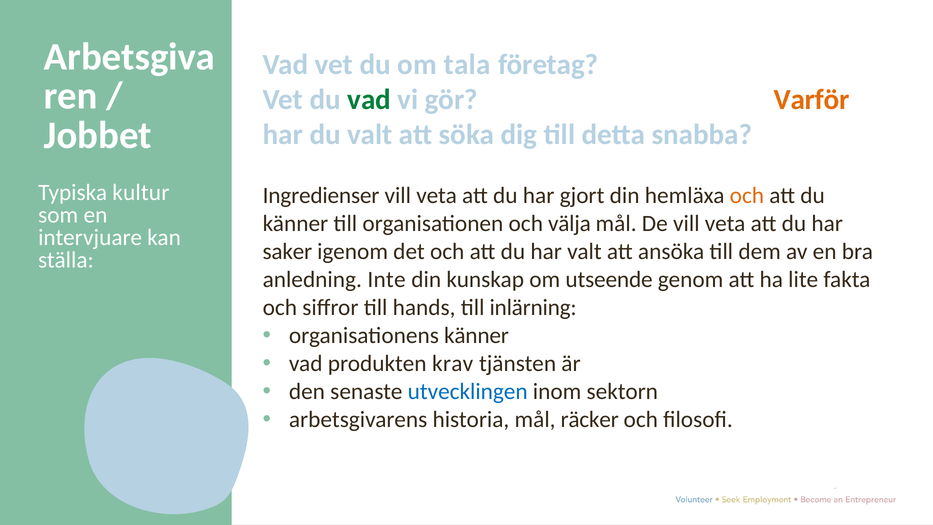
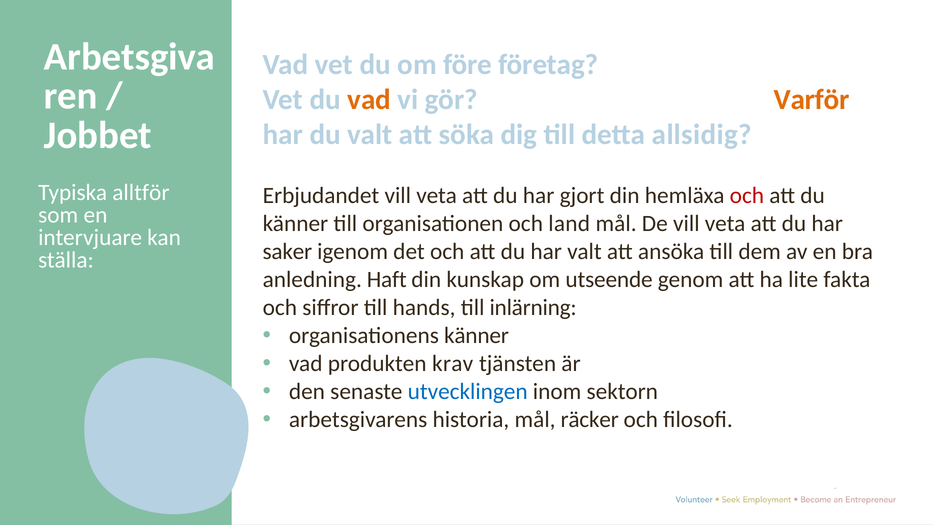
tala: tala -> före (468, 64)
vad colour: green -> orange (369, 99)
snabba: snabba -> allsidig (702, 134)
kultur: kultur -> alltför (141, 193)
Ingredienser: Ingredienser -> Erbjudandet (321, 196)
och colour: orange -> red (747, 196)
välja: välja -> land (569, 224)
Inte: Inte -> Haft (387, 280)
